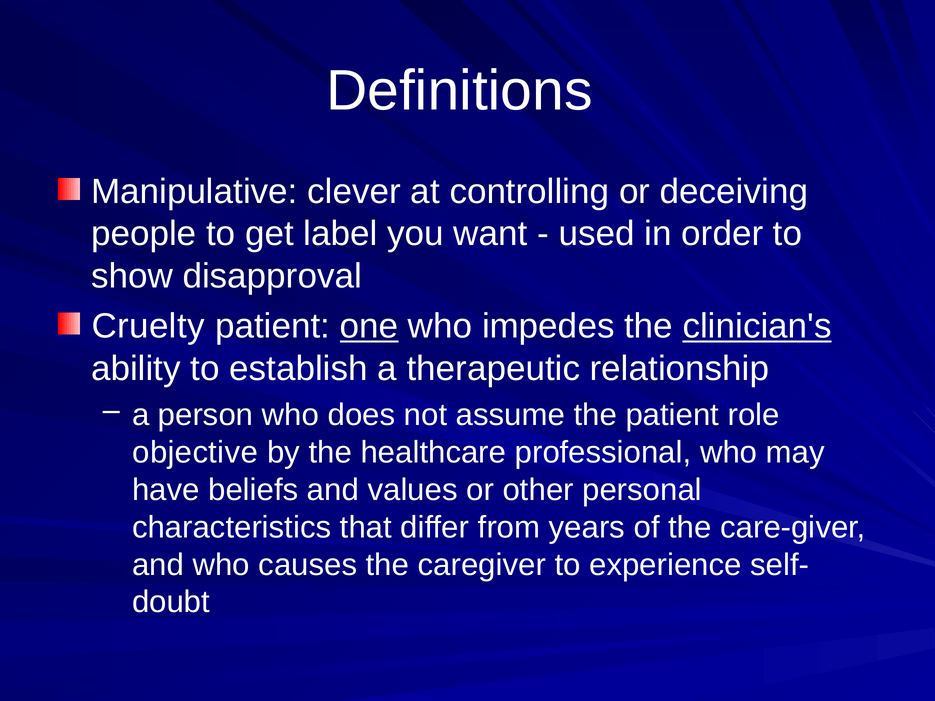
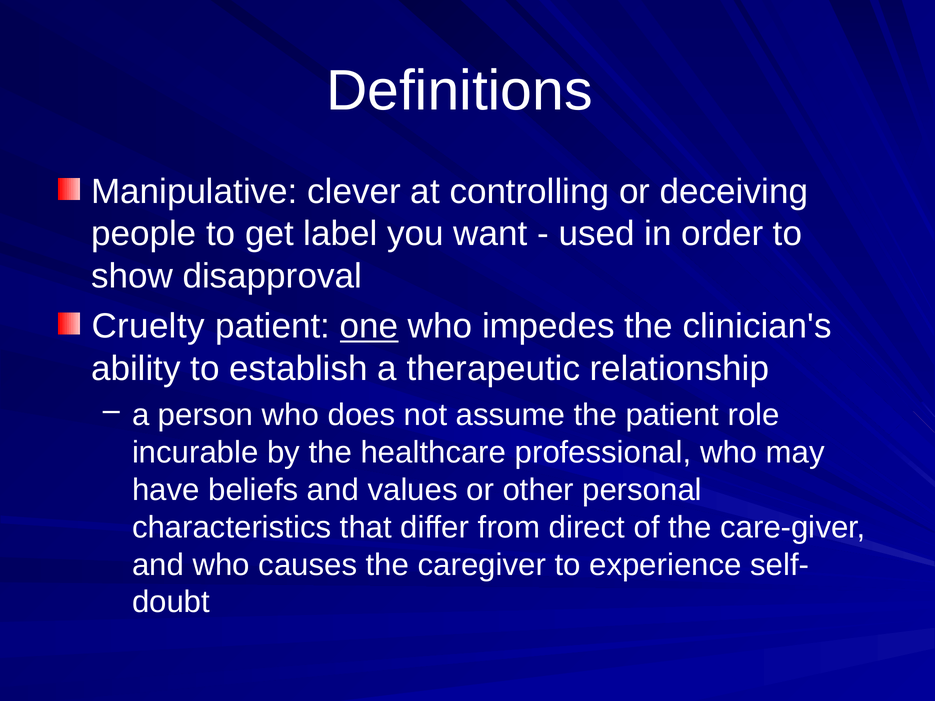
clinician's underline: present -> none (757, 326)
objective: objective -> incurable (195, 453)
years: years -> direct (587, 528)
